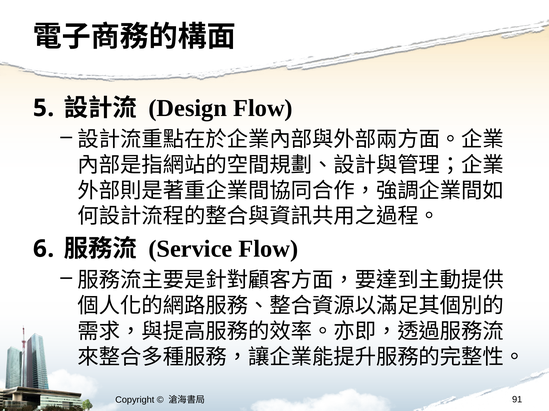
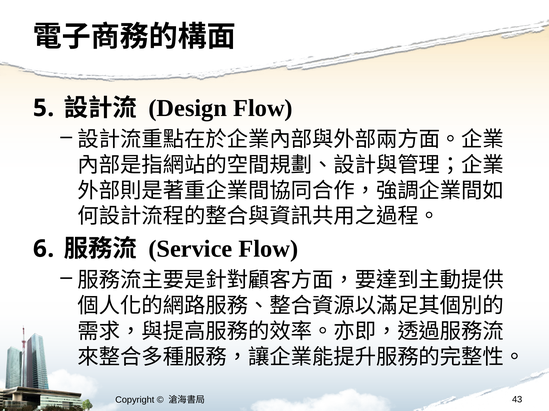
91: 91 -> 43 (517, 400)
